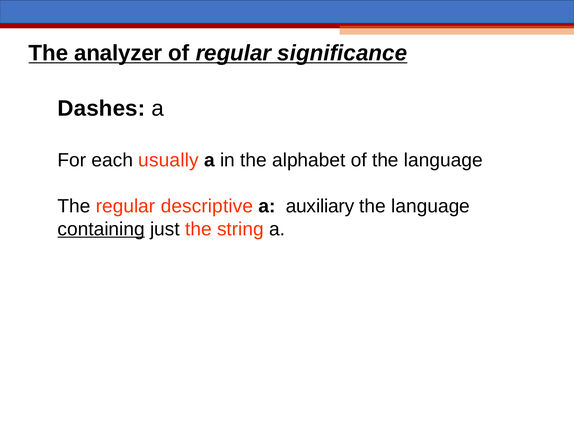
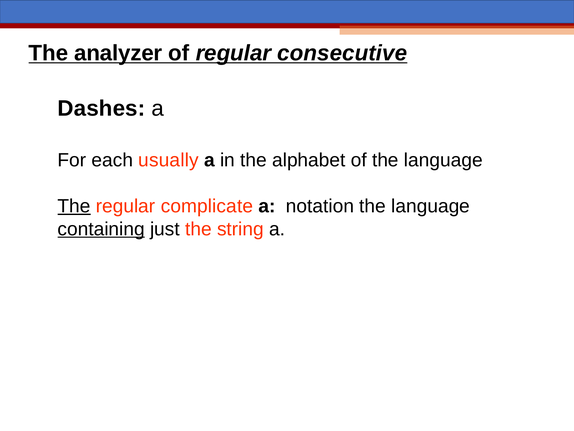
significance: significance -> consecutive (342, 53)
The underline: none -> present (74, 206)
descriptive: descriptive -> complicate (207, 206)
auxiliary: auxiliary -> notation (320, 206)
